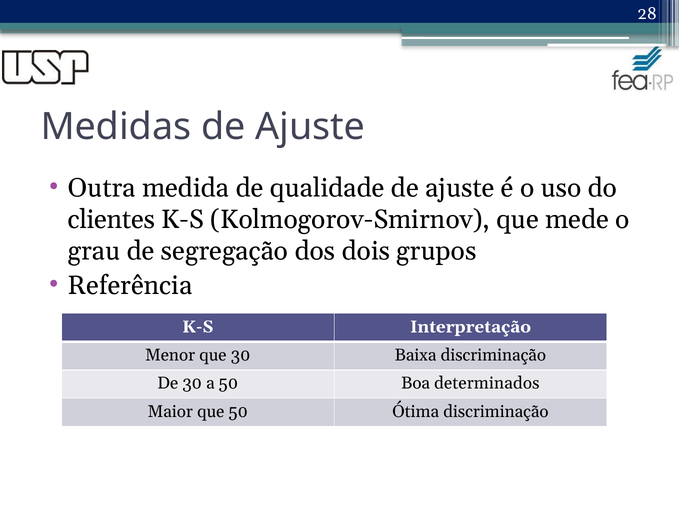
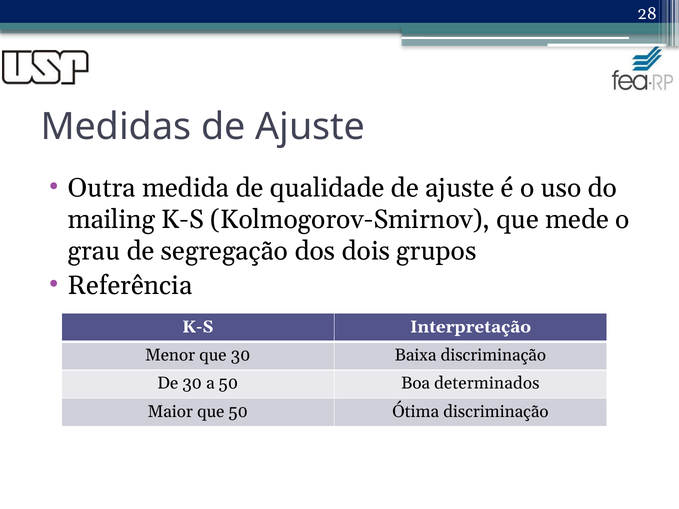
clientes: clientes -> mailing (111, 220)
